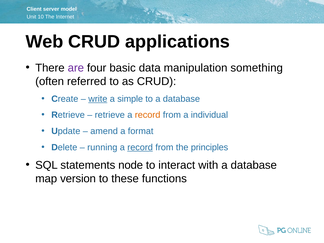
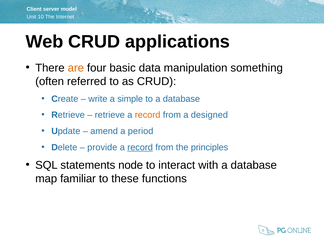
are colour: purple -> orange (76, 68)
write underline: present -> none (98, 99)
individual: individual -> designed (209, 115)
format: format -> period (141, 131)
running: running -> provide (102, 147)
version: version -> familiar (78, 179)
